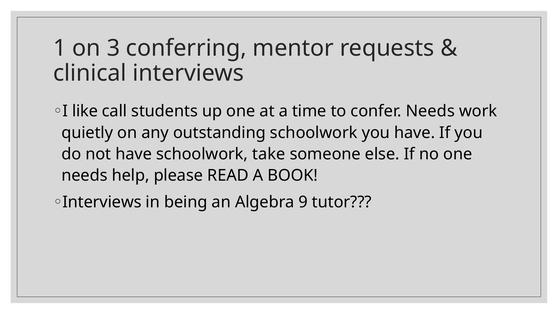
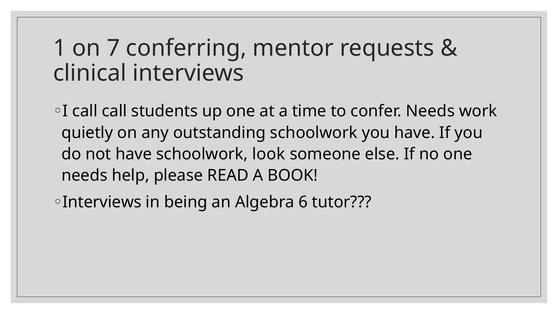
3: 3 -> 7 (113, 48)
I like: like -> call (85, 111)
take: take -> look (269, 154)
9: 9 -> 6 (303, 202)
